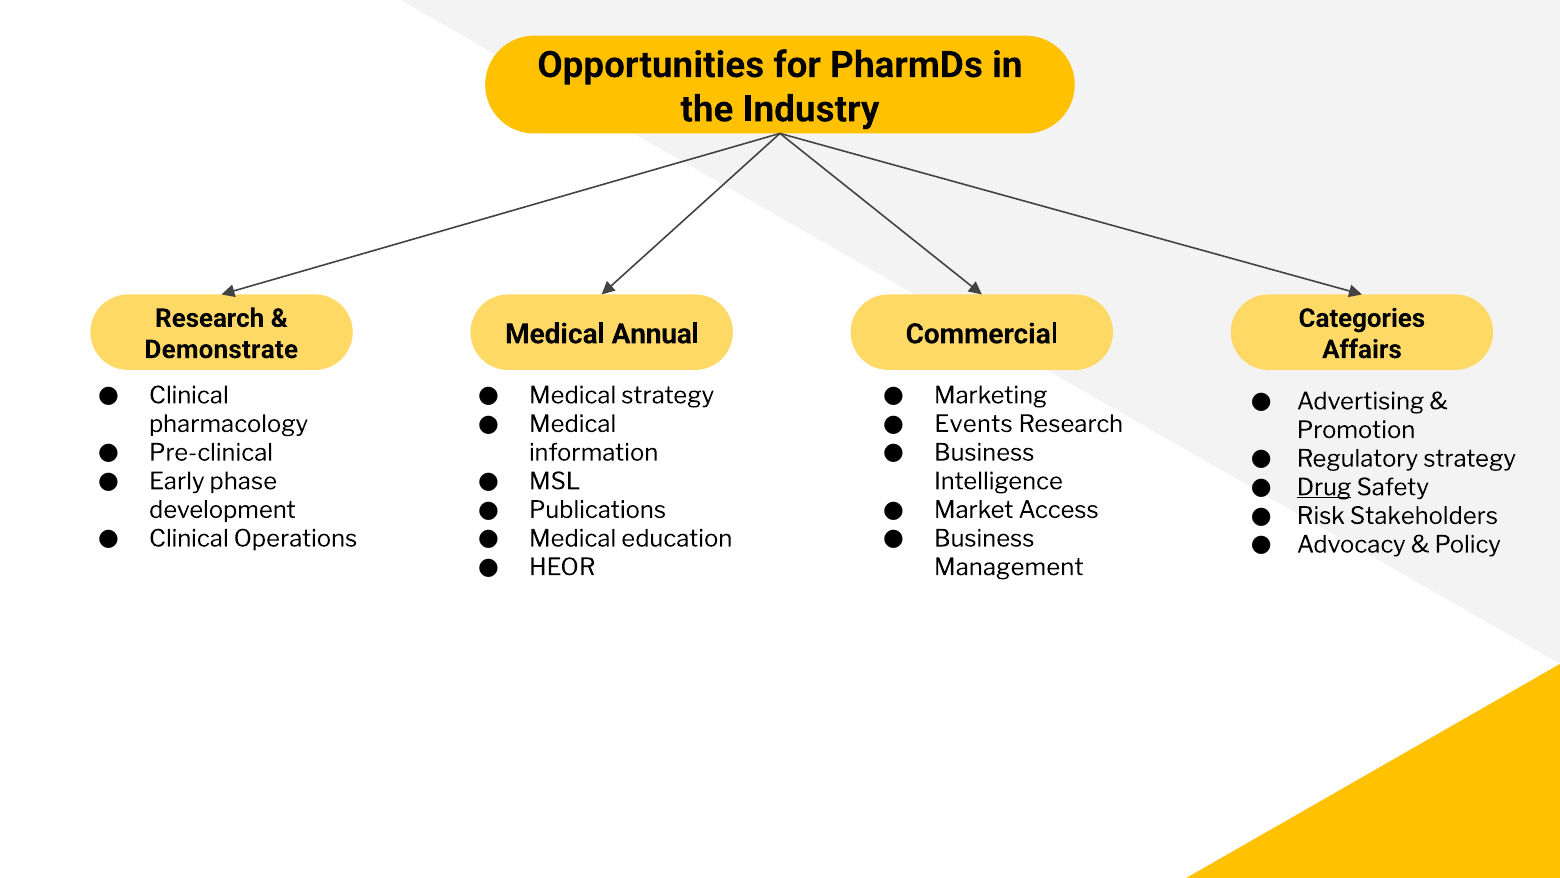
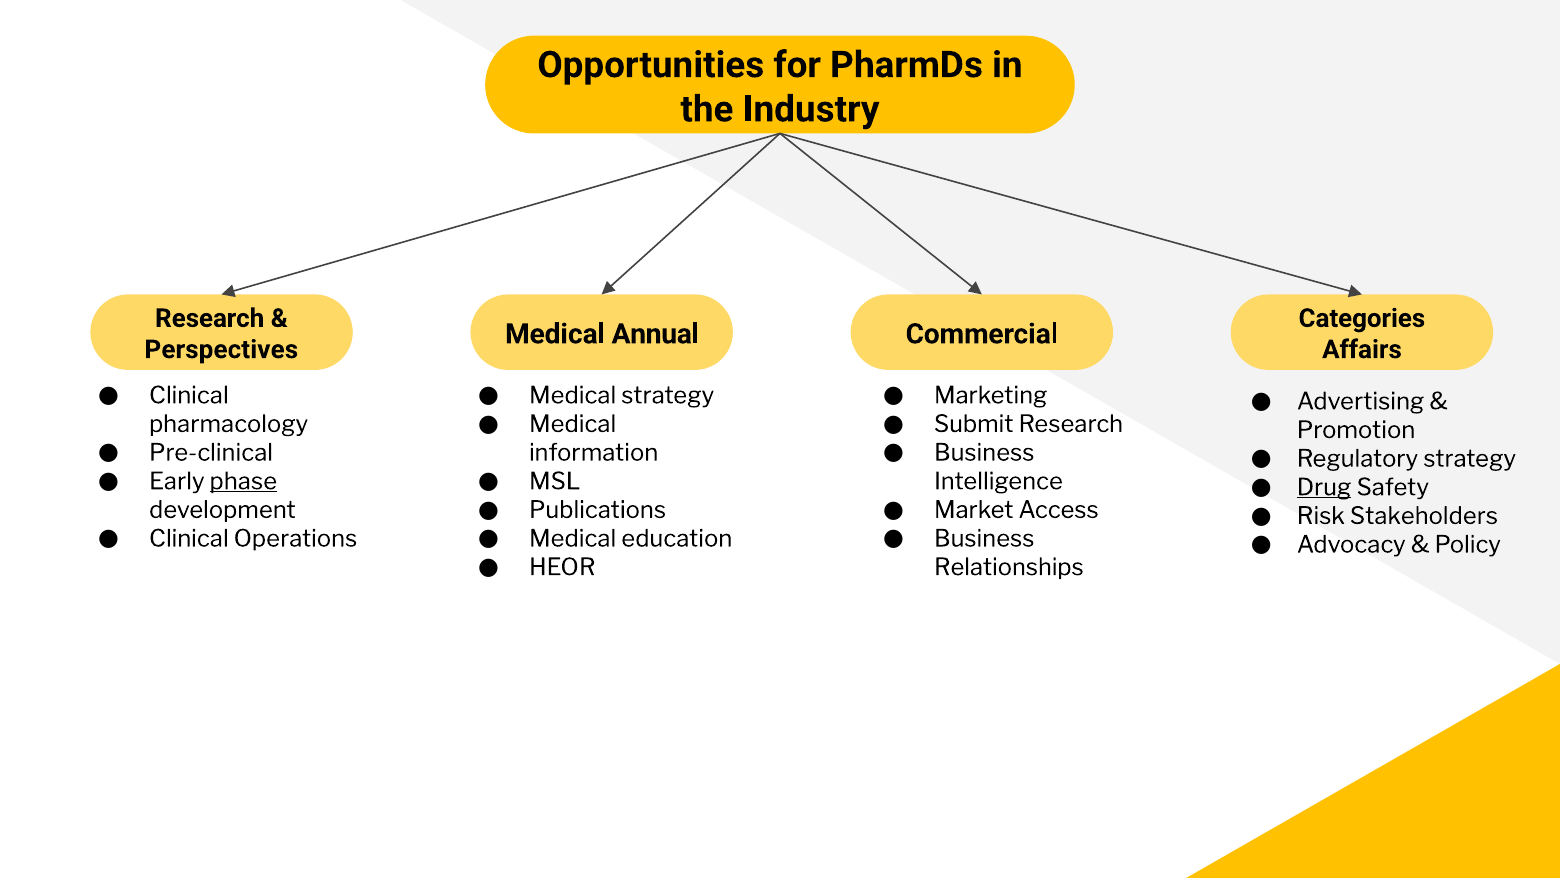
Demonstrate: Demonstrate -> Perspectives (221, 349)
Events: Events -> Submit (974, 424)
phase underline: none -> present (243, 481)
Management: Management -> Relationships (1009, 567)
